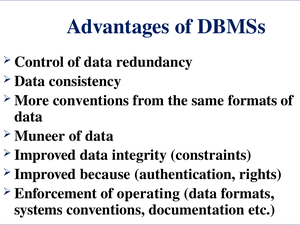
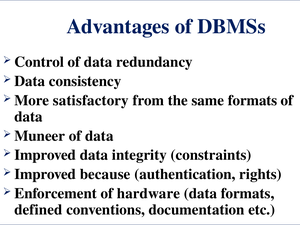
More conventions: conventions -> satisfactory (91, 100)
operating: operating -> hardware (148, 193)
systems: systems -> defined (38, 210)
